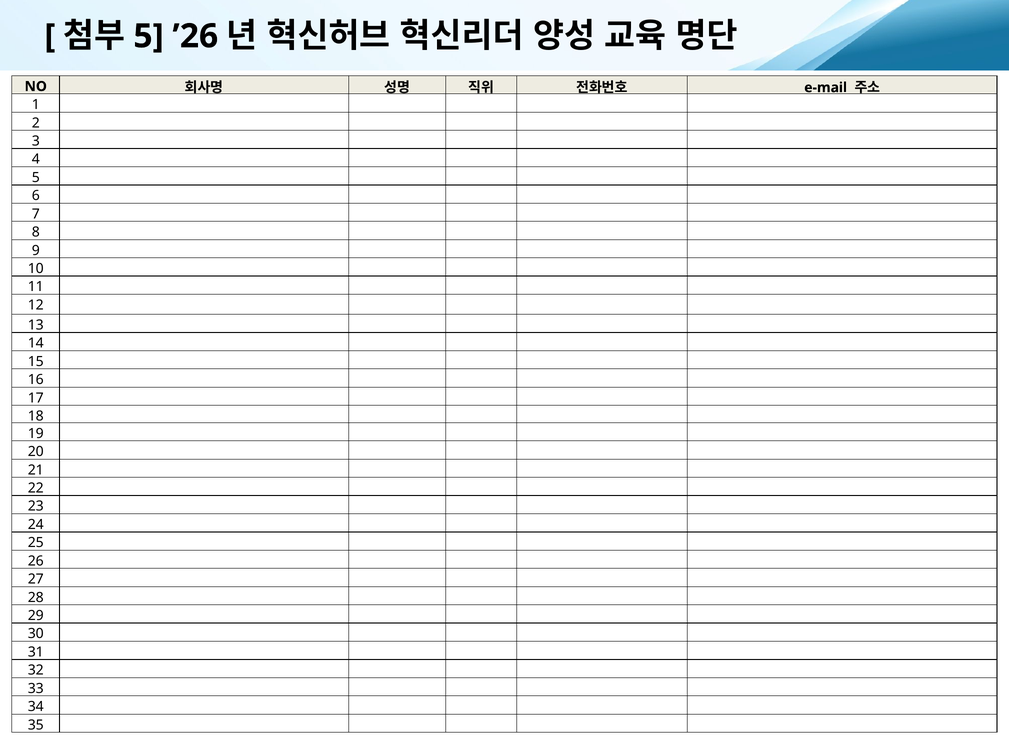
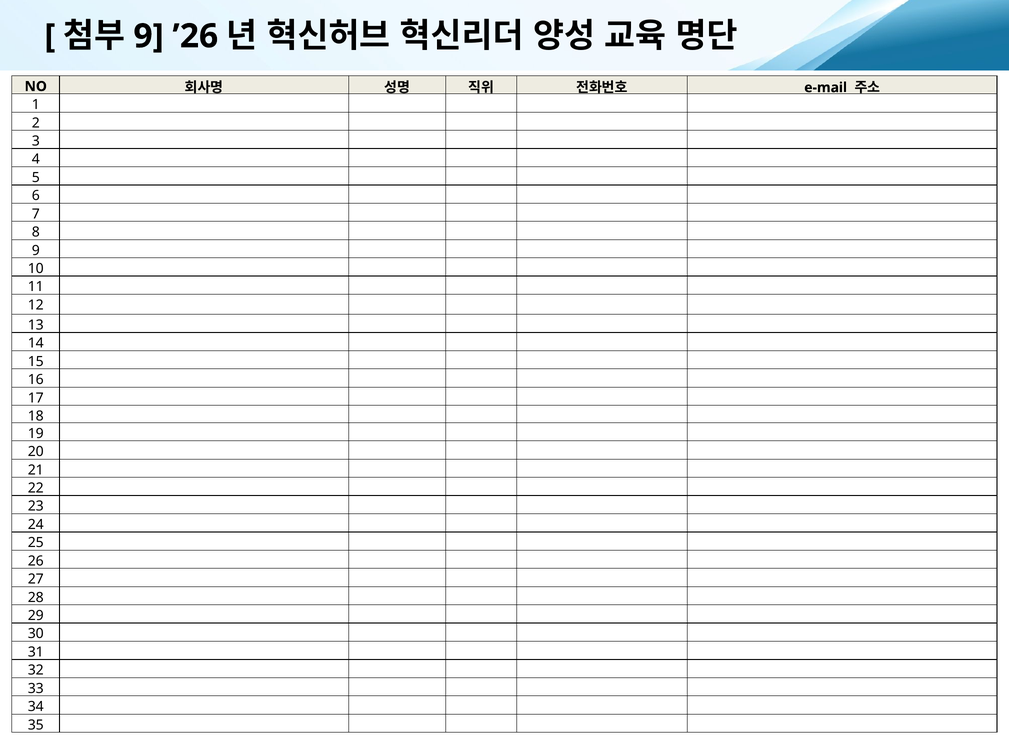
5: 5 -> 9 (149, 36)
